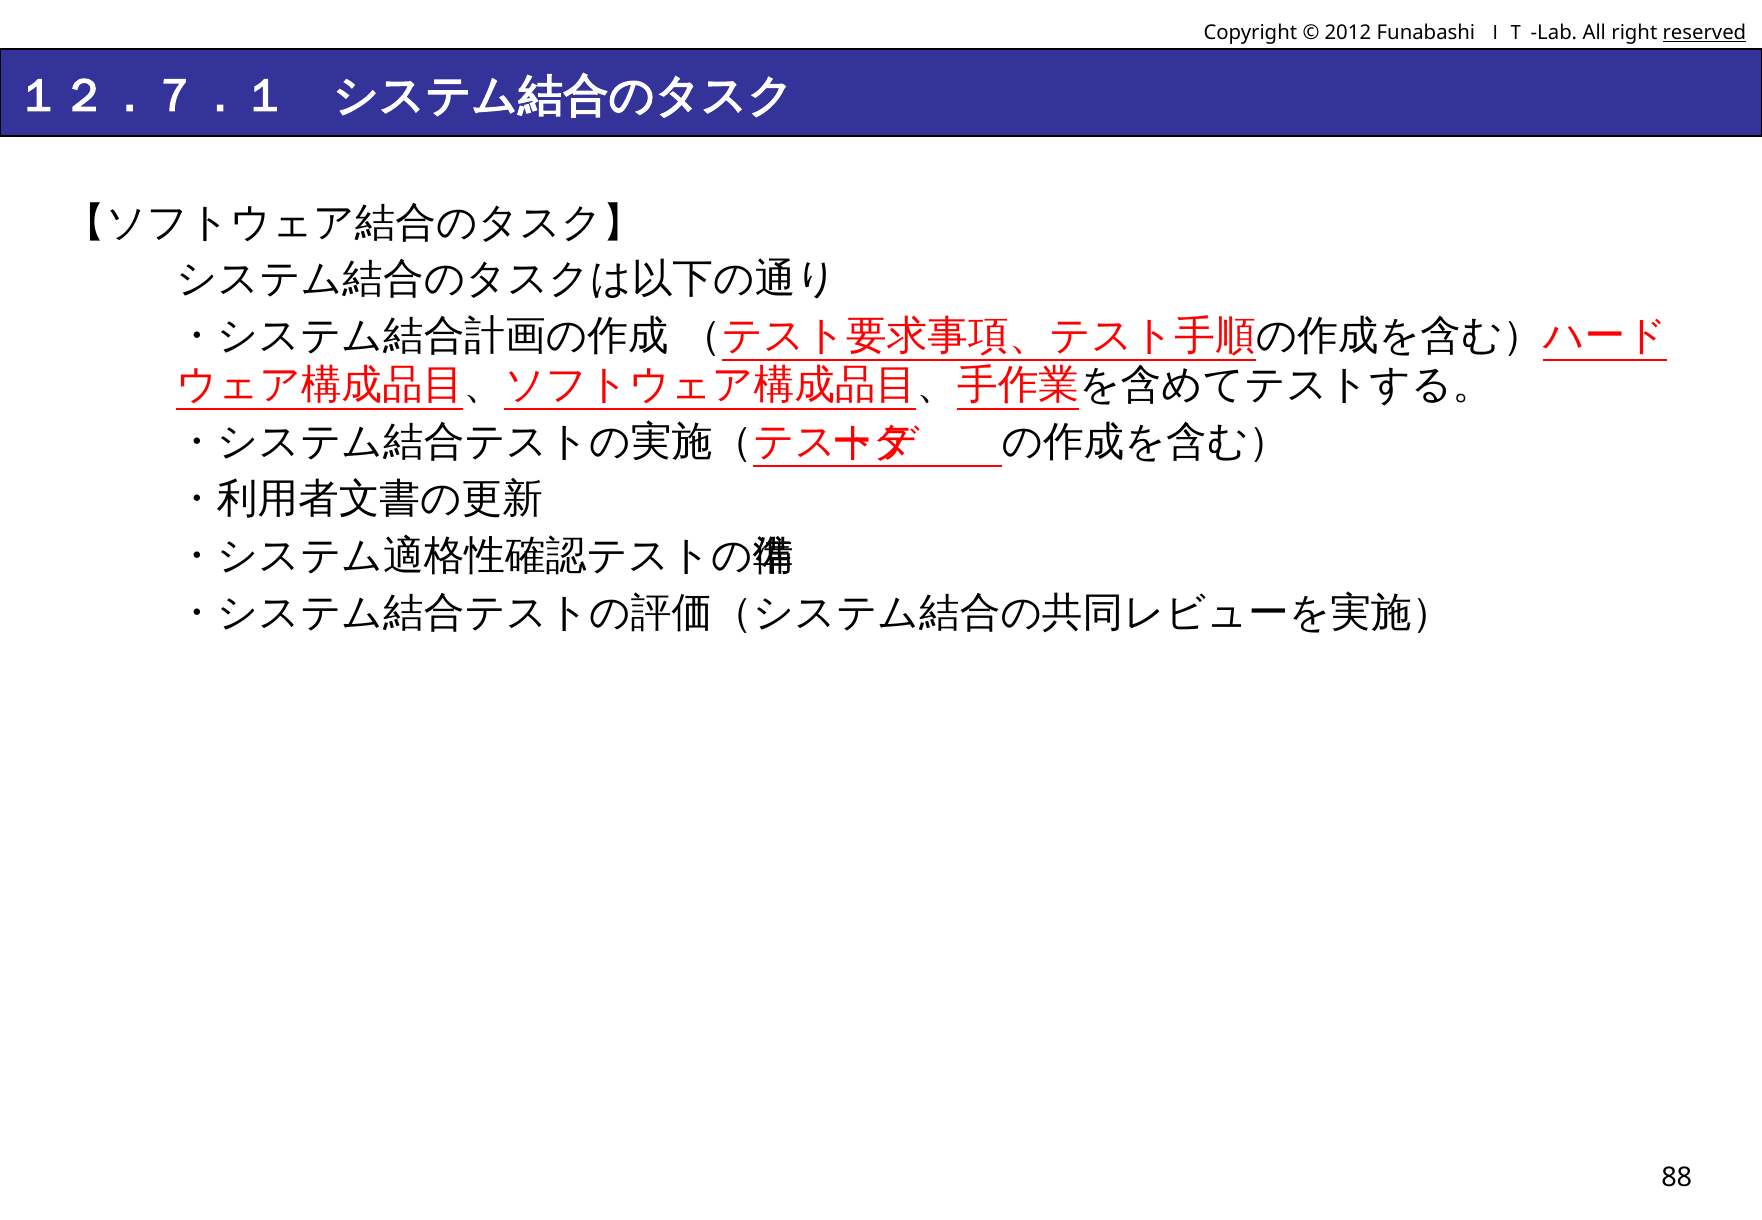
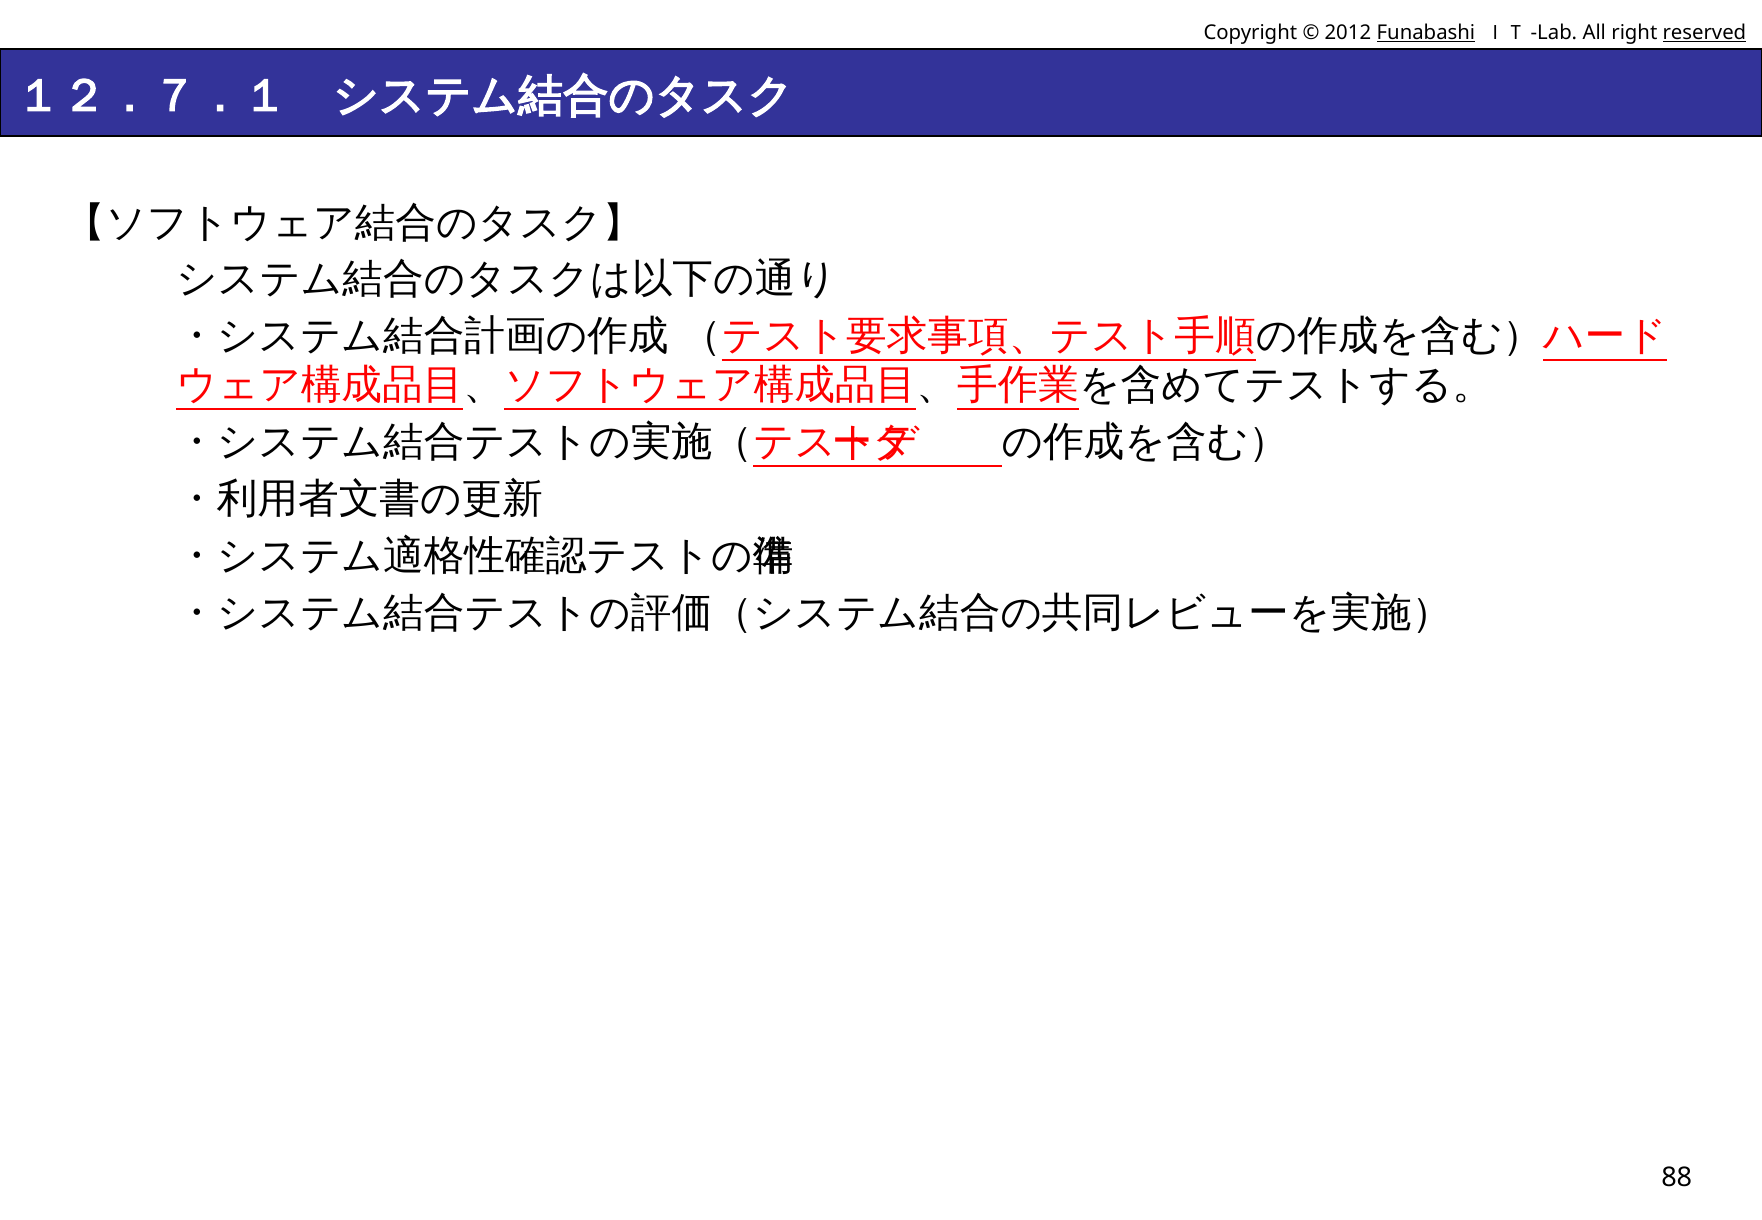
Funabashi underline: none -> present (1426, 33)
